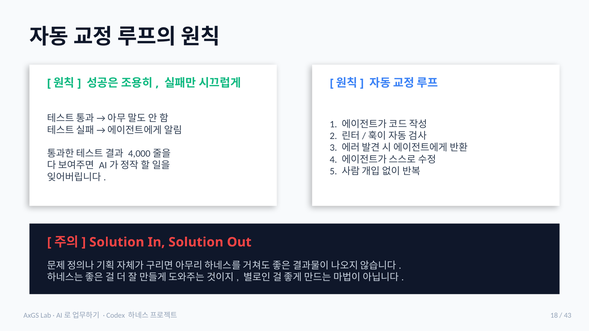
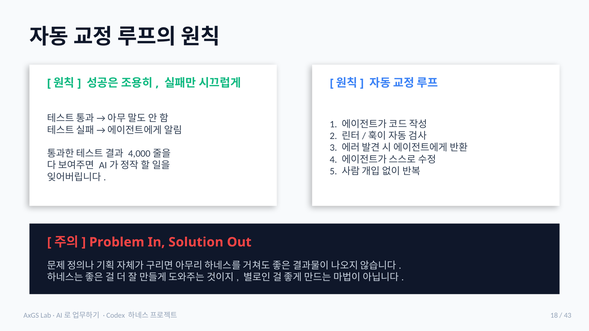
Solution: Solution -> Problem (117, 242)
